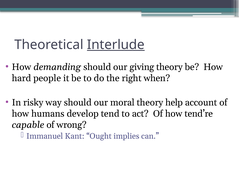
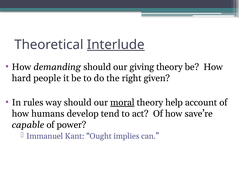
when: when -> given (157, 78)
risky: risky -> rules (33, 103)
moral underline: none -> present (122, 103)
tend’re: tend’re -> save’re (199, 114)
wrong: wrong -> power (72, 125)
